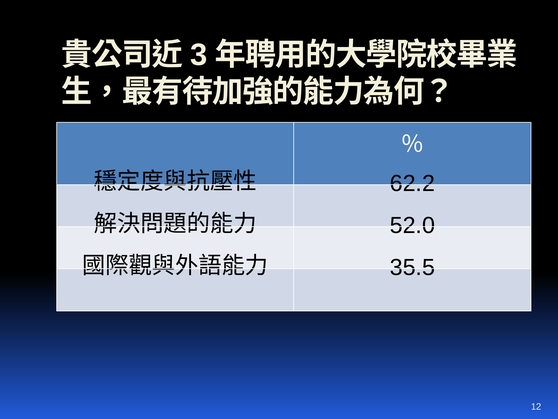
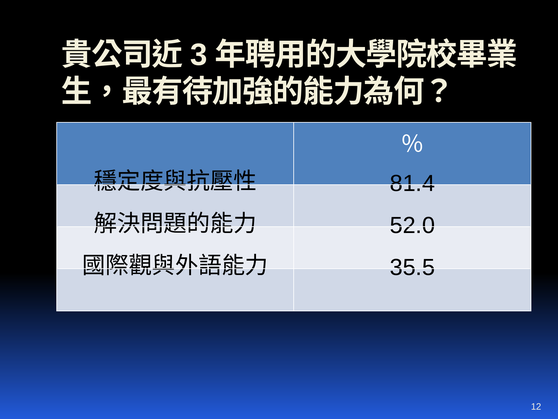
62.2: 62.2 -> 81.4 (412, 183)
